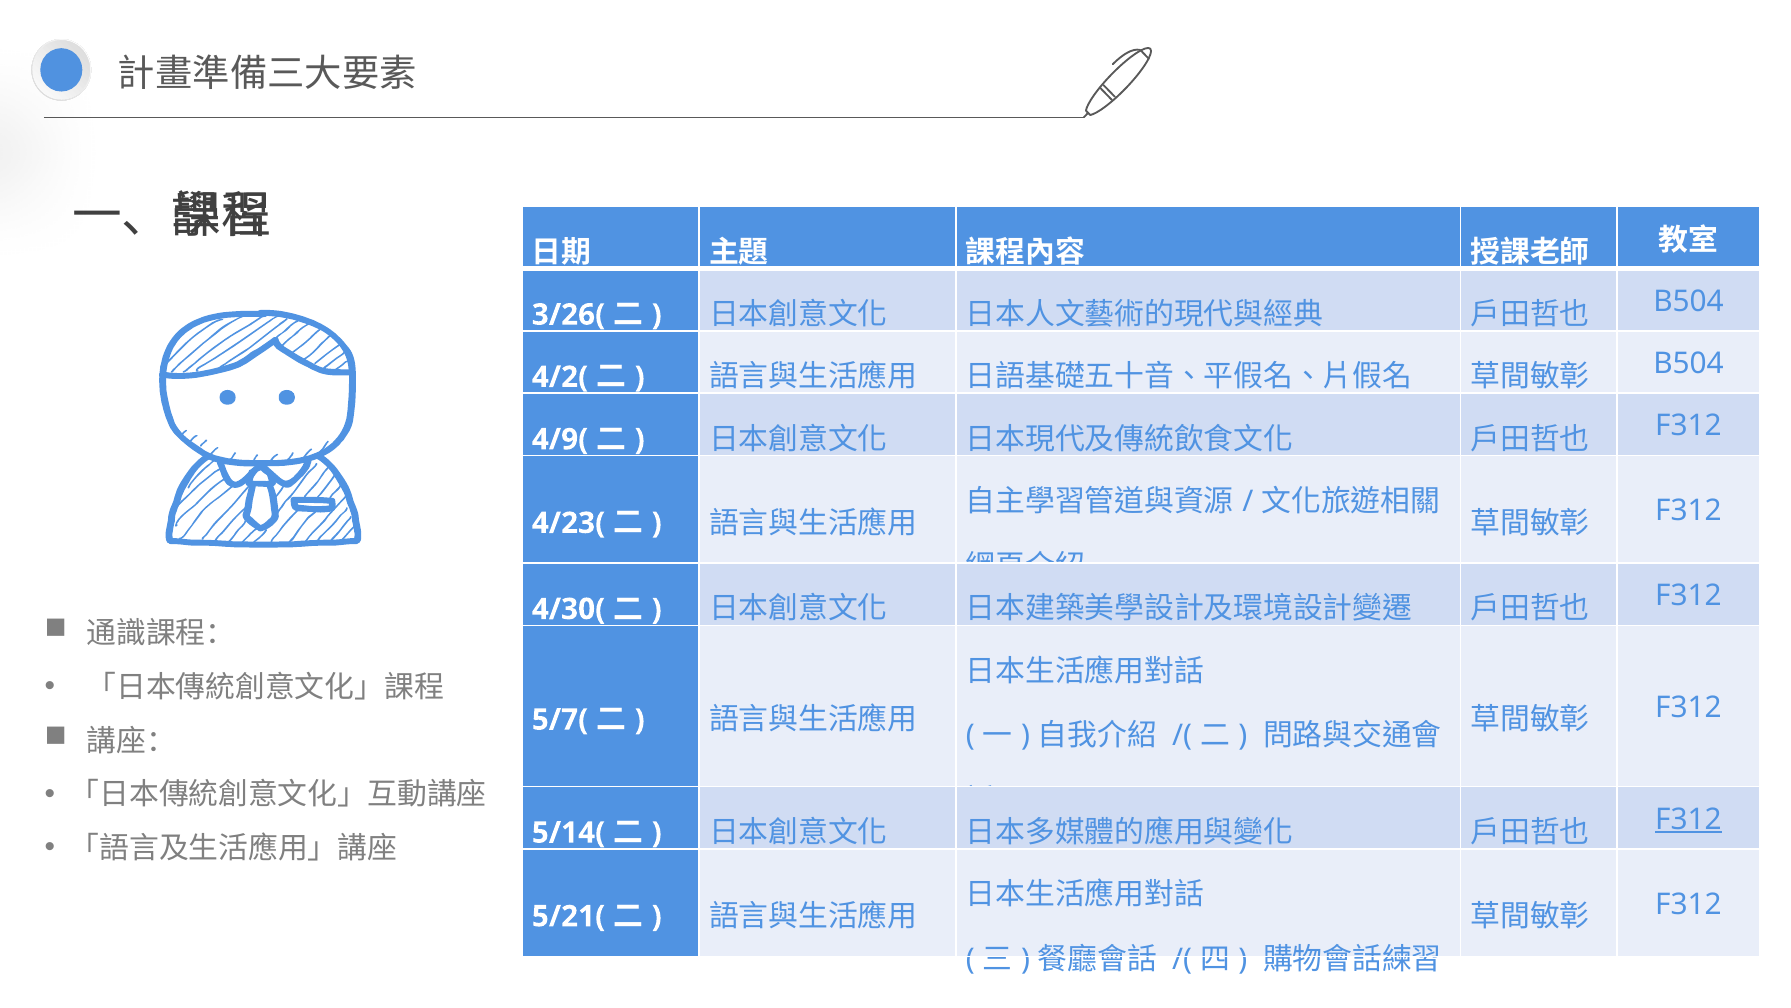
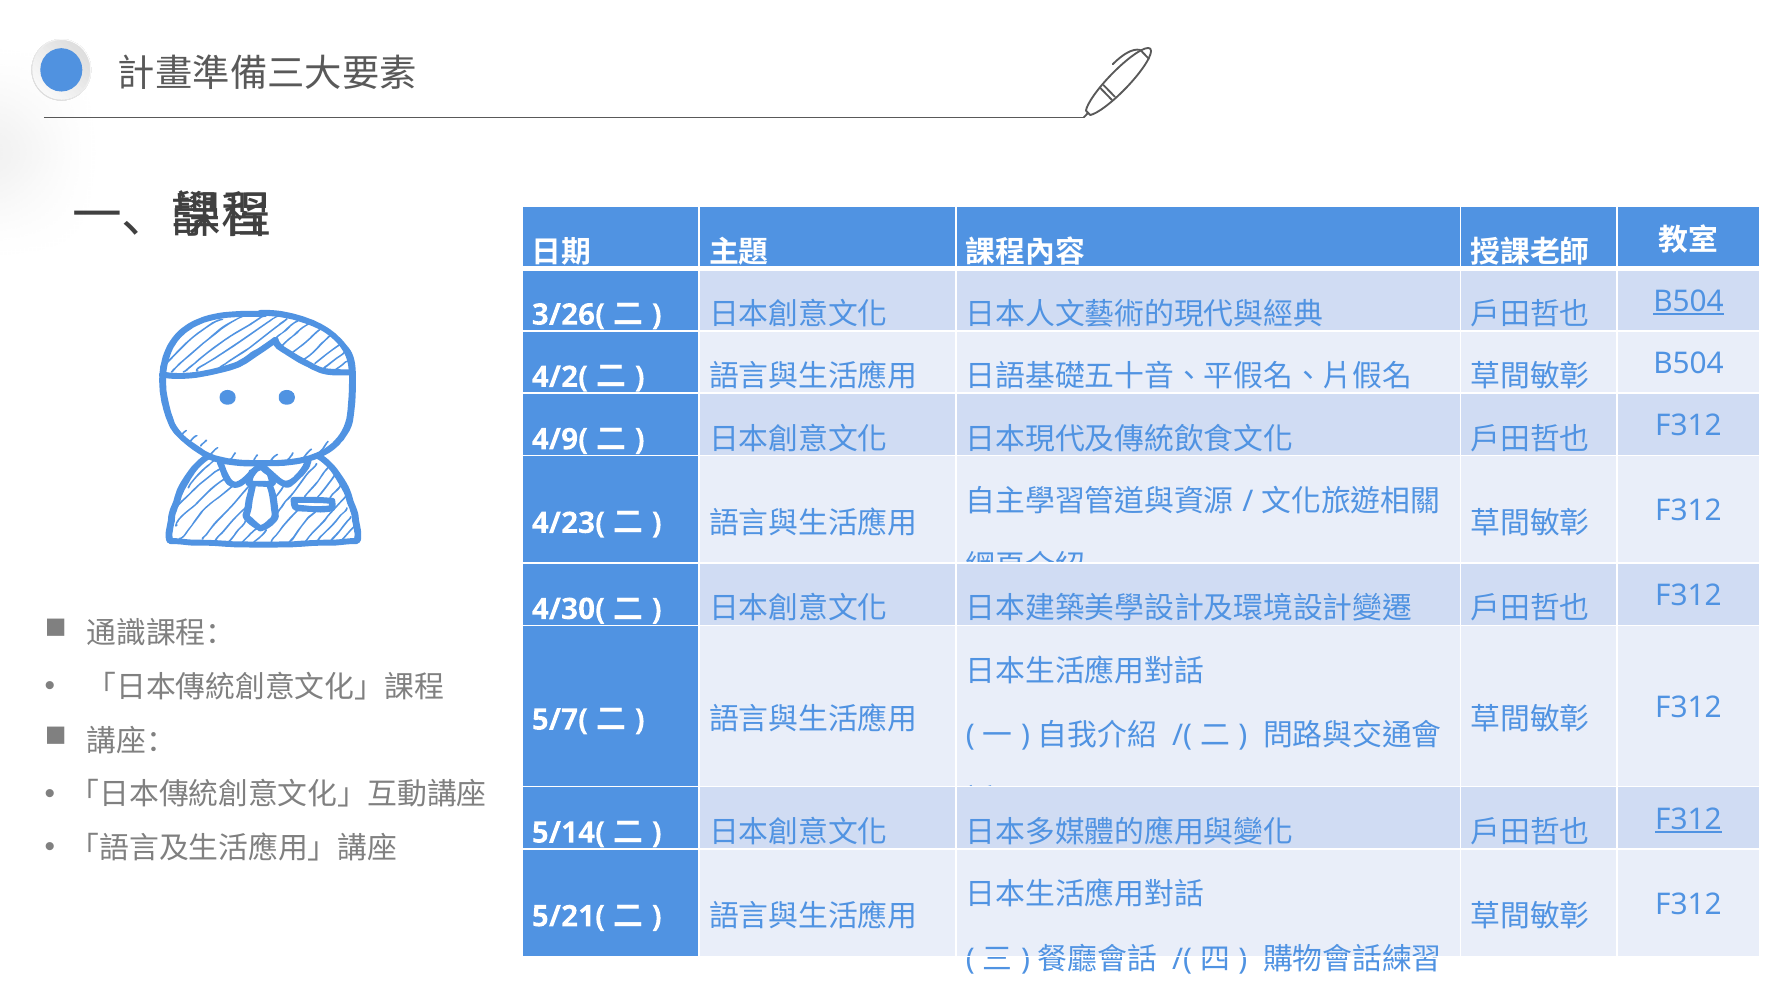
B504 underline: none -> present (1688, 301)
